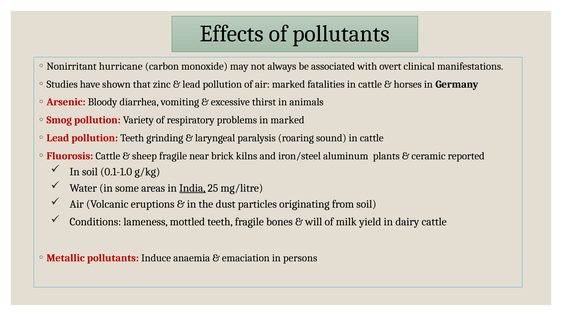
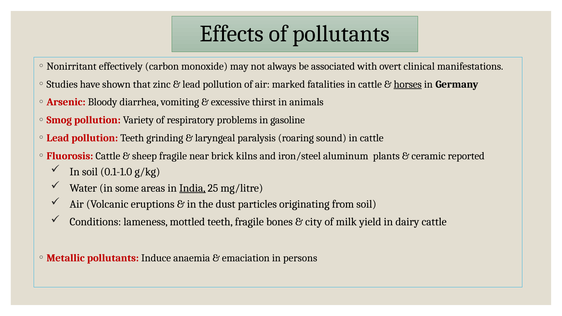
hurricane: hurricane -> effectively (121, 66)
horses underline: none -> present (408, 84)
in marked: marked -> gasoline (288, 120)
will: will -> city (314, 222)
